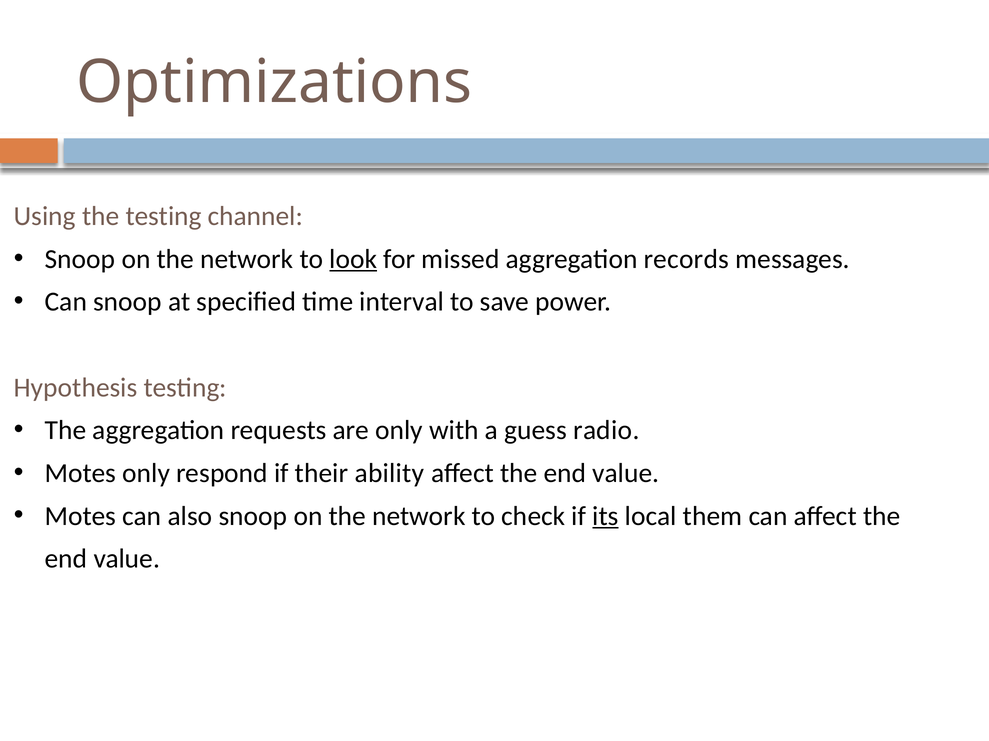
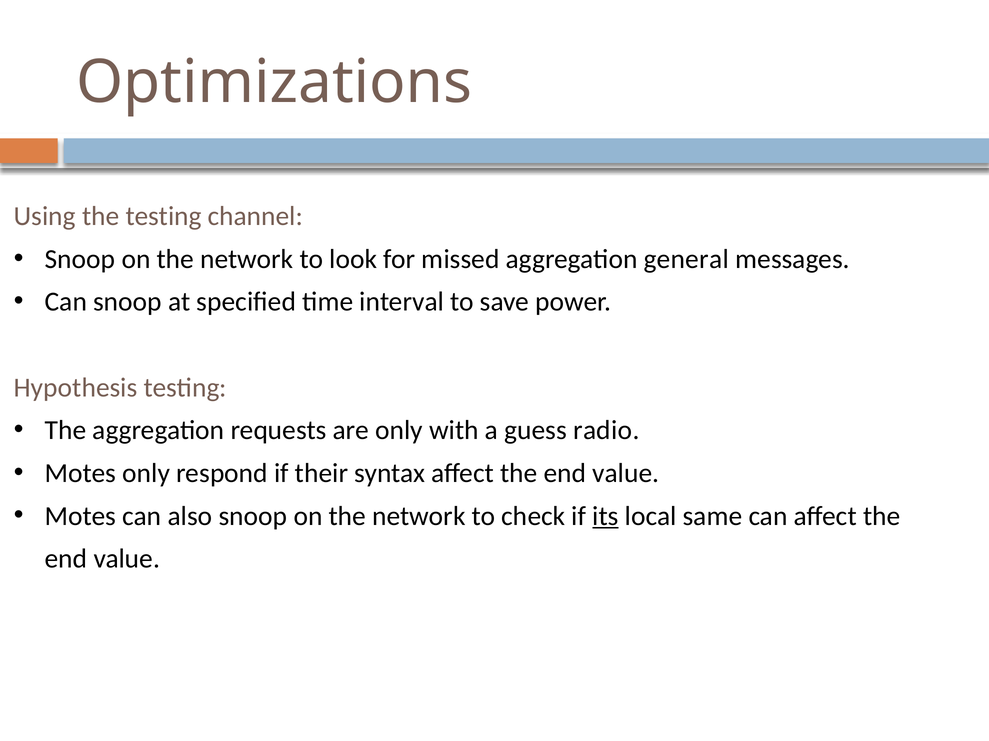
look underline: present -> none (353, 259)
records: records -> general (686, 259)
ability: ability -> syntax (390, 474)
them: them -> same (713, 516)
